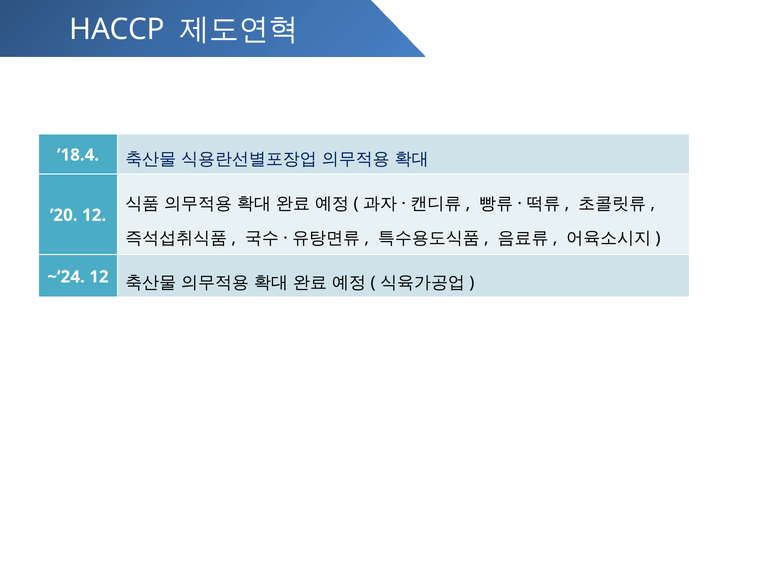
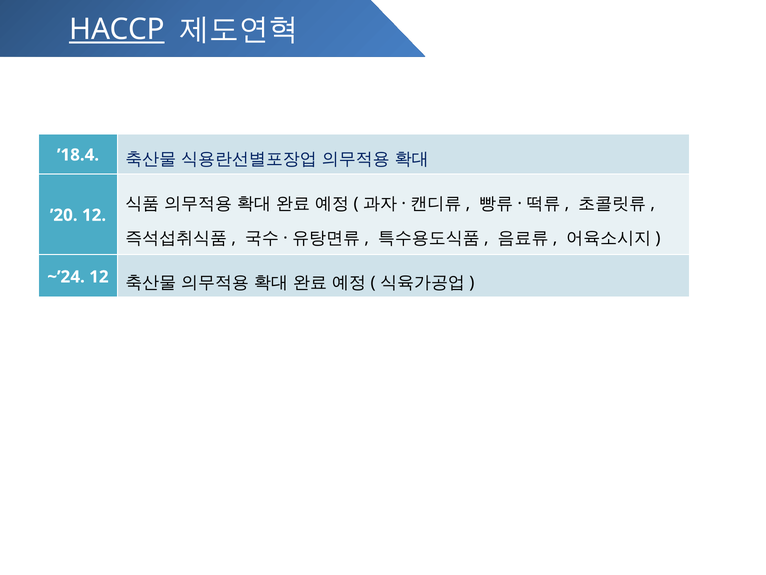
HACCP underline: none -> present (117, 30)
